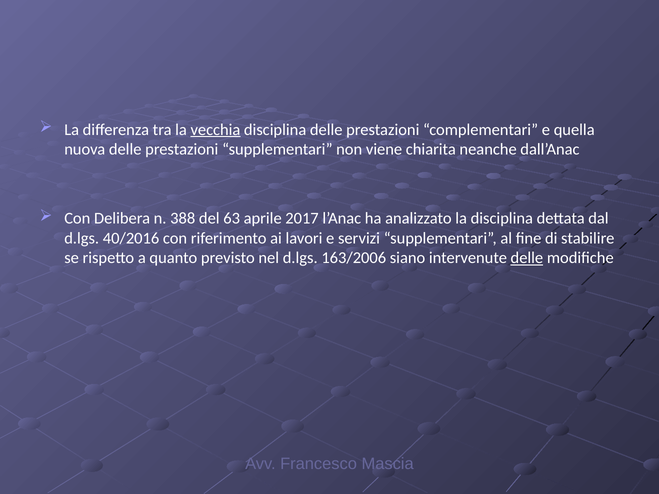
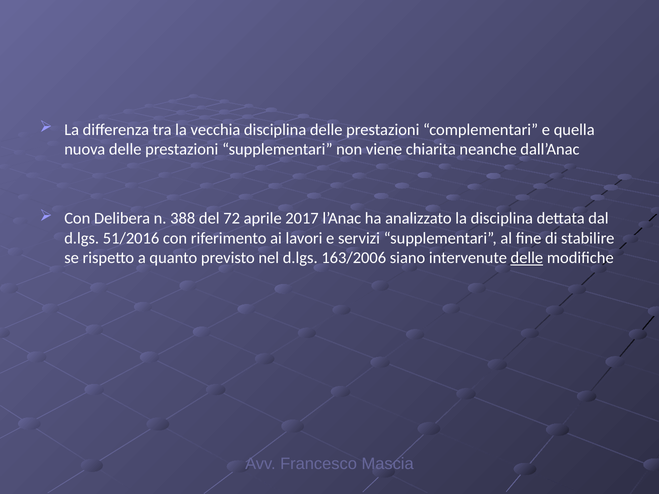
vecchia underline: present -> none (215, 130)
63: 63 -> 72 (232, 219)
40/2016: 40/2016 -> 51/2016 (131, 238)
